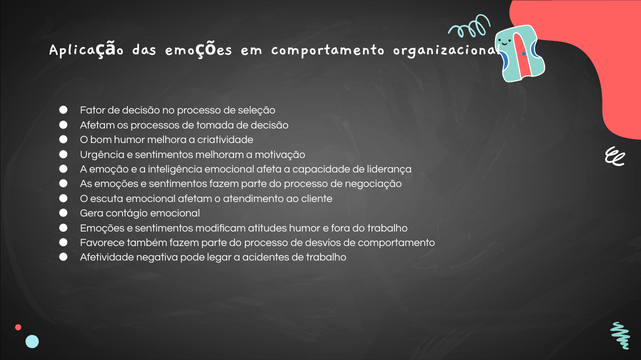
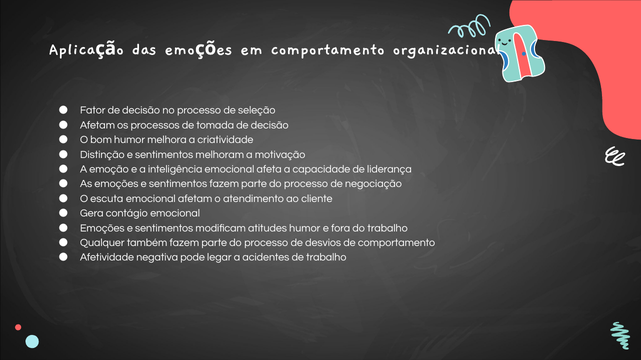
Urgência: Urgência -> Distinção (102, 155)
Favorece: Favorece -> Qualquer (102, 243)
